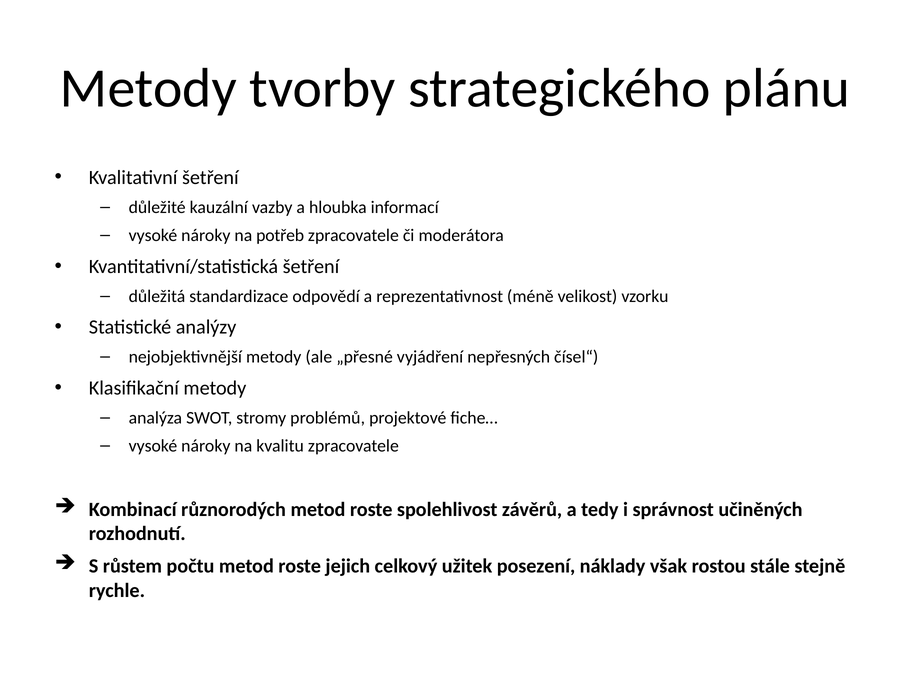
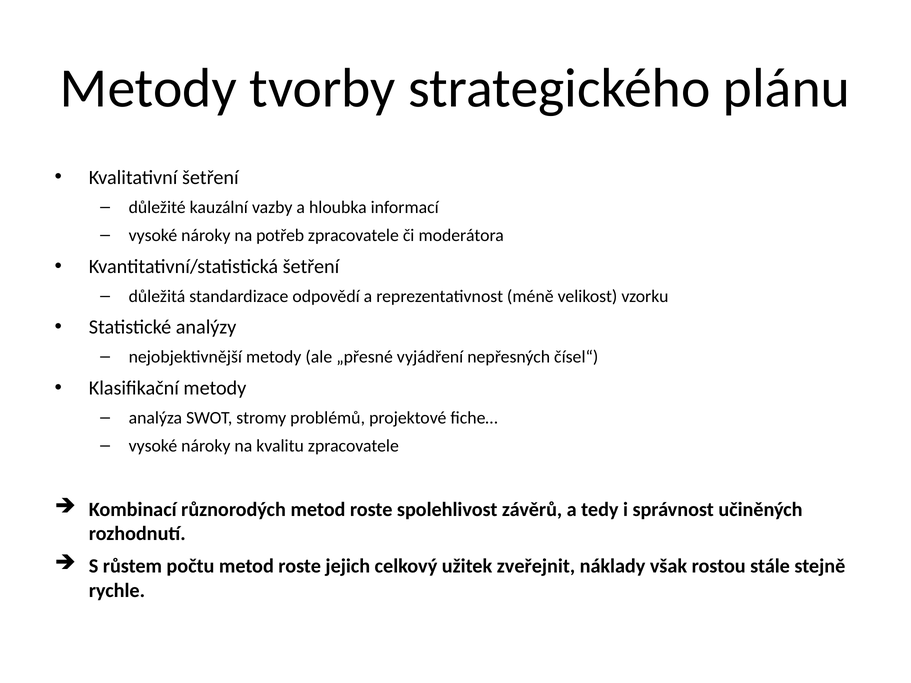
posezení: posezení -> zveřejnit (536, 566)
